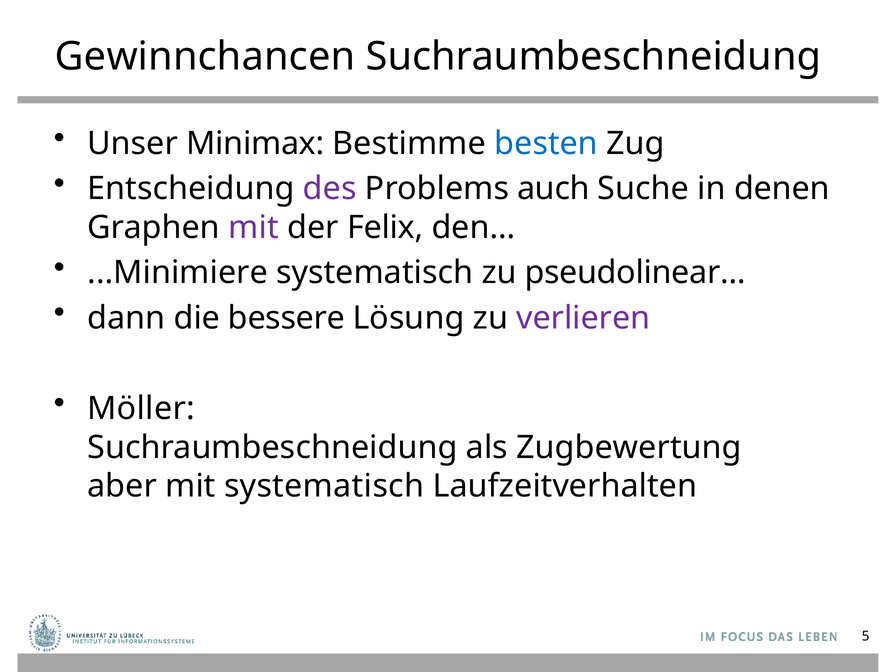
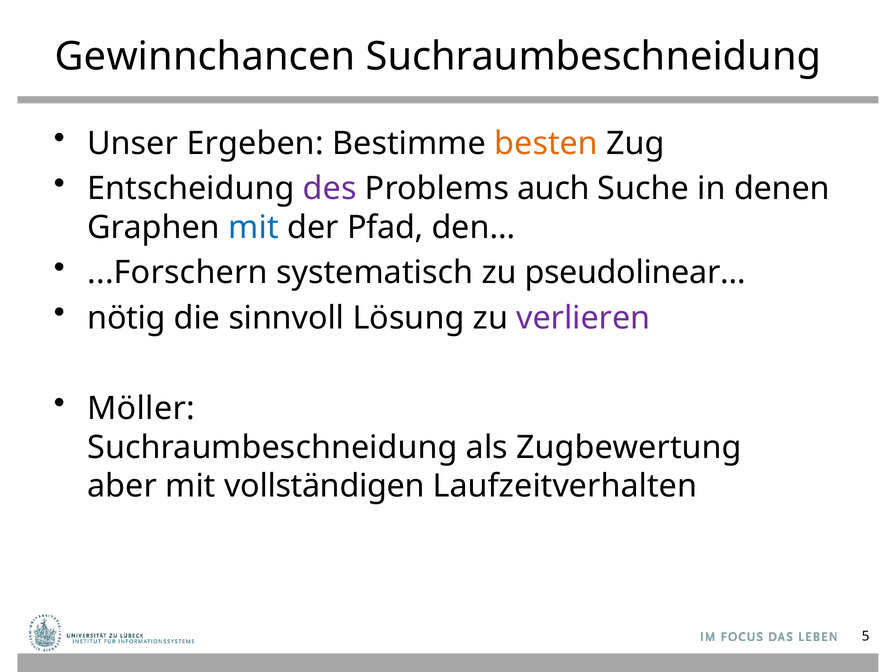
Minimax: Minimax -> Ergeben (255, 143)
besten colour: blue -> orange (546, 143)
mit colour: purple -> blue (254, 228)
Felix: Felix -> Pfad (385, 228)
...Minimiere: ...Minimiere -> ...Forschern (178, 273)
dann: dann -> nötig (126, 318)
bessere: bessere -> sinnvoll (286, 318)
mit systematisch: systematisch -> vollständigen (324, 486)
